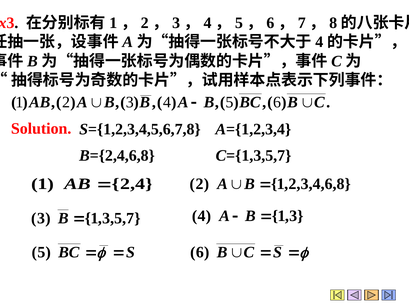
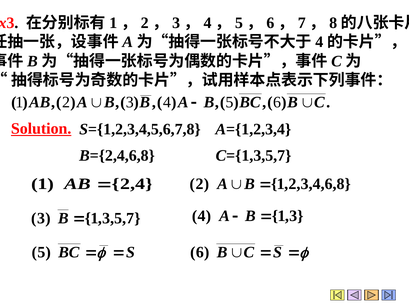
Solution underline: none -> present (41, 129)
